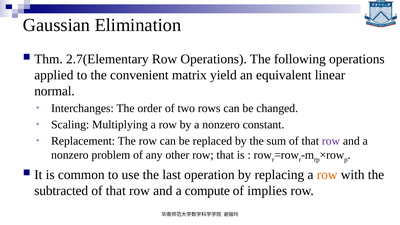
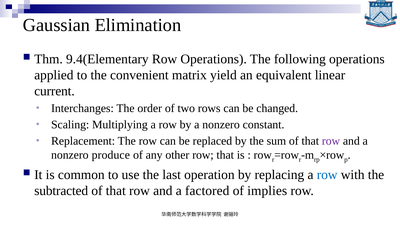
2.7(Elementary: 2.7(Elementary -> 9.4(Elementary (107, 59)
normal: normal -> current (54, 91)
problem: problem -> produce (111, 155)
row colour: orange -> blue (327, 175)
compute: compute -> factored (207, 191)
